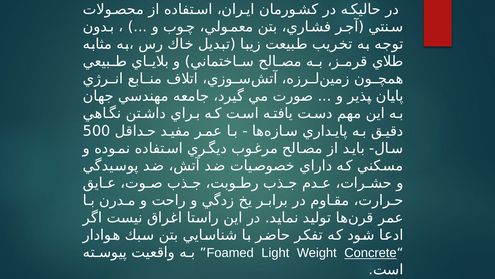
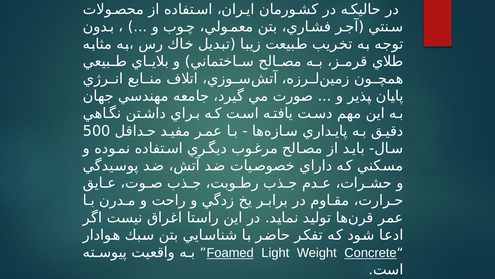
Foamed underline: none -> present (230, 252)
